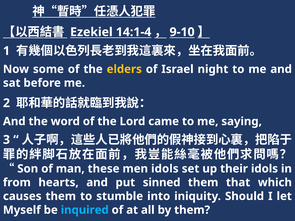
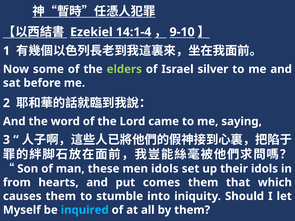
elders colour: yellow -> light green (124, 69)
night: night -> silver (213, 69)
sinned: sinned -> comes (161, 183)
